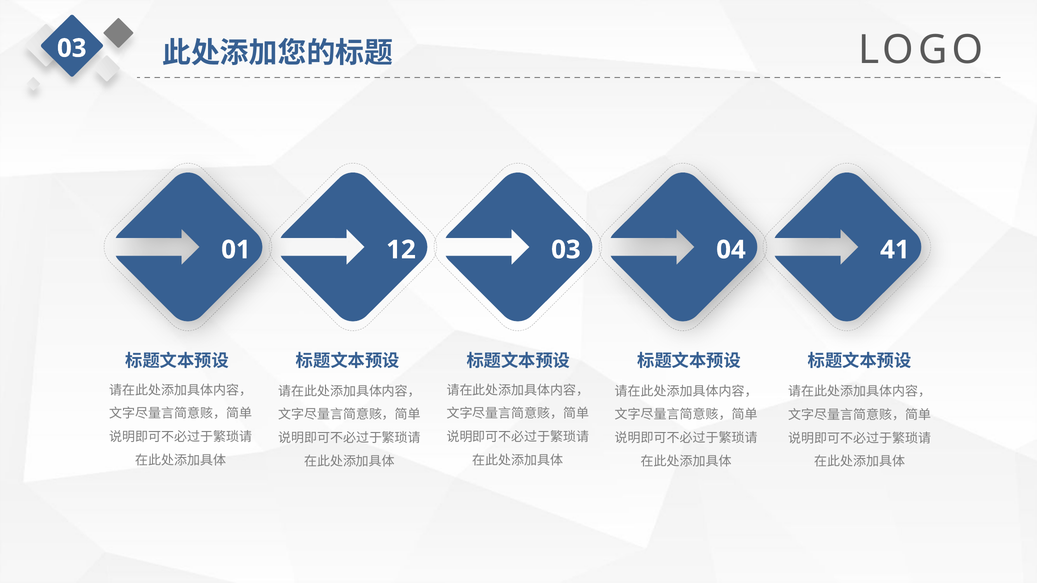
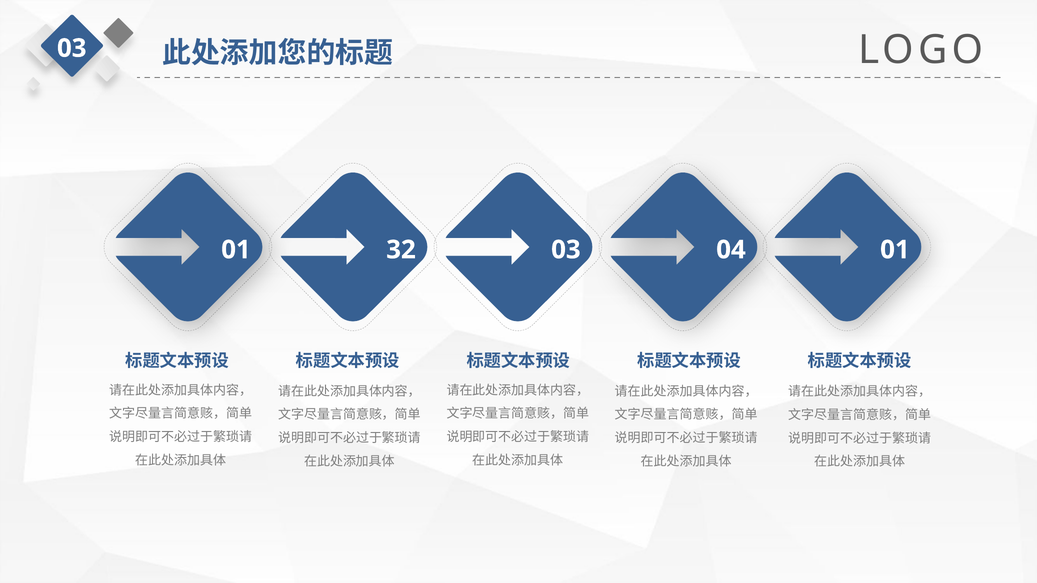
12: 12 -> 32 (401, 250)
04 41: 41 -> 01 (895, 250)
